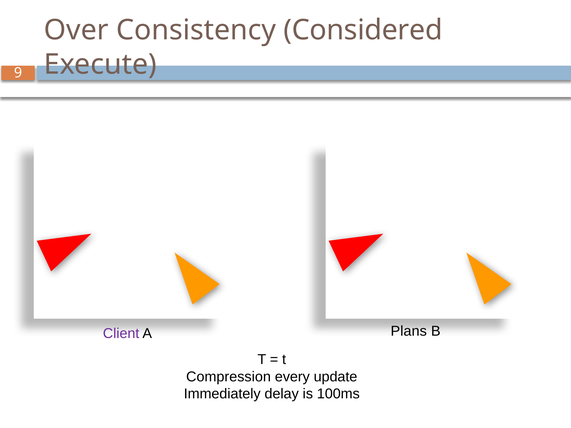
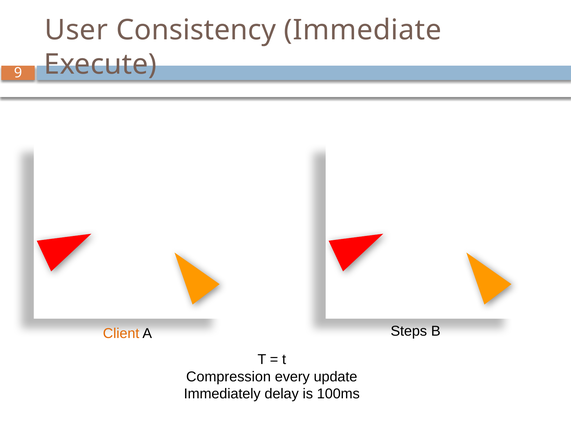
Over: Over -> User (76, 30)
Considered: Considered -> Immediate (363, 30)
Client colour: purple -> orange (121, 334)
Plans: Plans -> Steps (409, 331)
